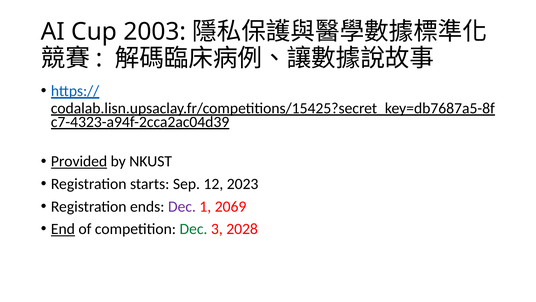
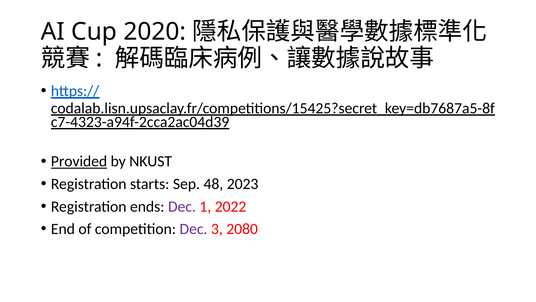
2003: 2003 -> 2020 (155, 32)
12: 12 -> 48 (213, 184)
2069: 2069 -> 2022 (231, 206)
End underline: present -> none (63, 229)
Dec colour: green -> purple (193, 229)
2028: 2028 -> 2080 (242, 229)
